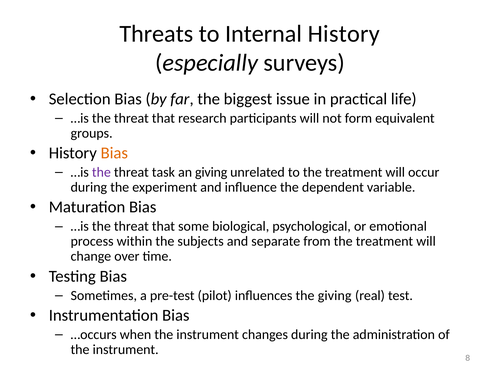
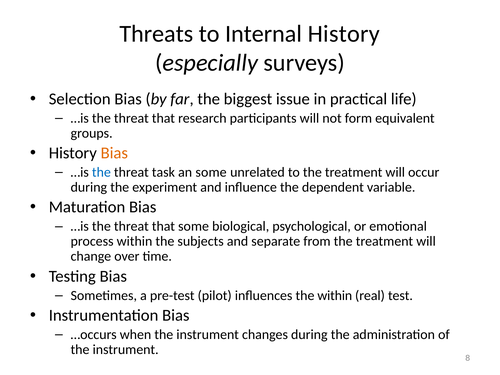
the colour: purple -> blue (101, 172)
an giving: giving -> some (211, 172)
the giving: giving -> within (335, 295)
